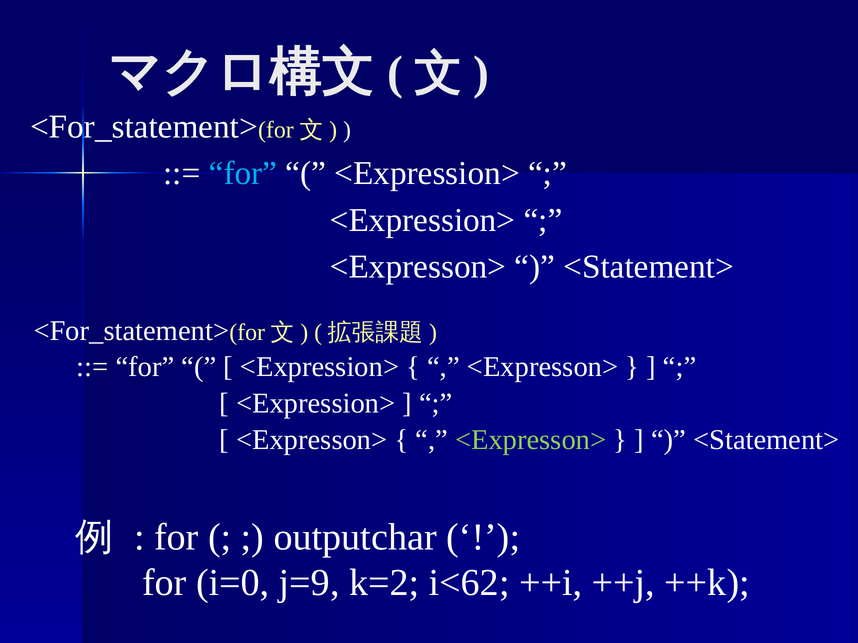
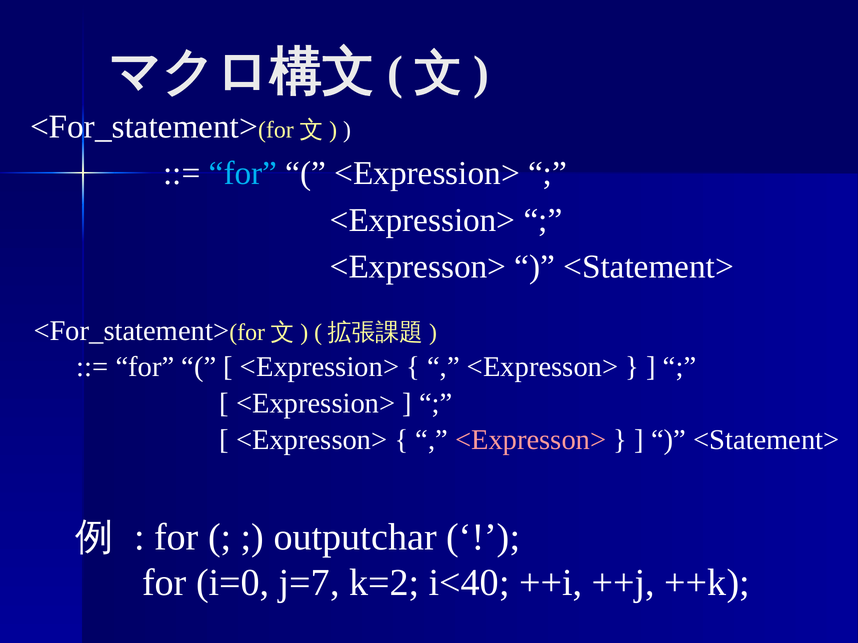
<Expresson> colour: light green -> pink (531, 440)
j=9: j=9 -> j=7 (309, 583)
i<62: i<62 -> i<40 (469, 583)
